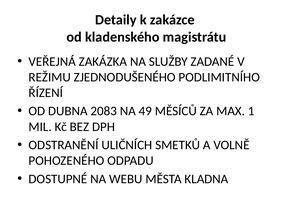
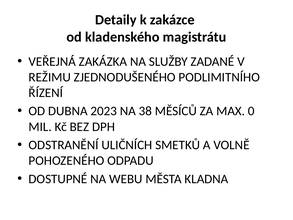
2083: 2083 -> 2023 (104, 111)
49: 49 -> 38 (145, 111)
1: 1 -> 0 (251, 111)
